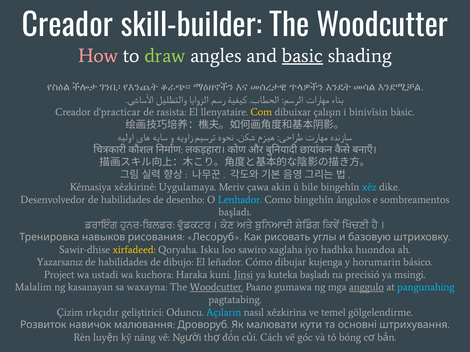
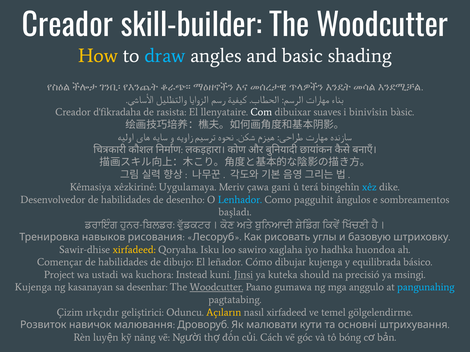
How colour: pink -> yellow (98, 56)
draw colour: light green -> light blue (165, 56)
basic underline: present -> none (302, 56)
d'practicar: d'practicar -> d'fikradaha (117, 112)
Com colour: yellow -> white (261, 112)
çalışın: çalışın -> suaves (327, 112)
akin: akin -> gani (281, 187)
bile: bile -> terá (310, 187)
Como bingehîn: bingehîn -> pagguhit (314, 200)
Yazarsanız: Yazarsanız -> Començar (60, 263)
horumarin: horumarin -> equilibrada (377, 263)
Haraka: Haraka -> Instead (192, 275)
kuteka başladı: başladı -> should (315, 275)
Malalim: Malalim -> Kujenga (33, 288)
waxayna: waxayna -> desenhar (147, 288)
anggulo underline: present -> none (367, 288)
Açıların colour: light blue -> yellow (224, 313)
nasıl xêzkirina: xêzkirina -> xirfadeed (287, 313)
